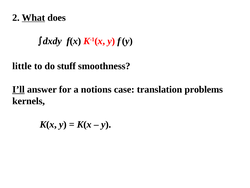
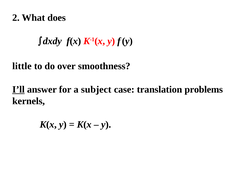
What underline: present -> none (33, 18)
stuff: stuff -> over (66, 66)
notions: notions -> subject (96, 89)
